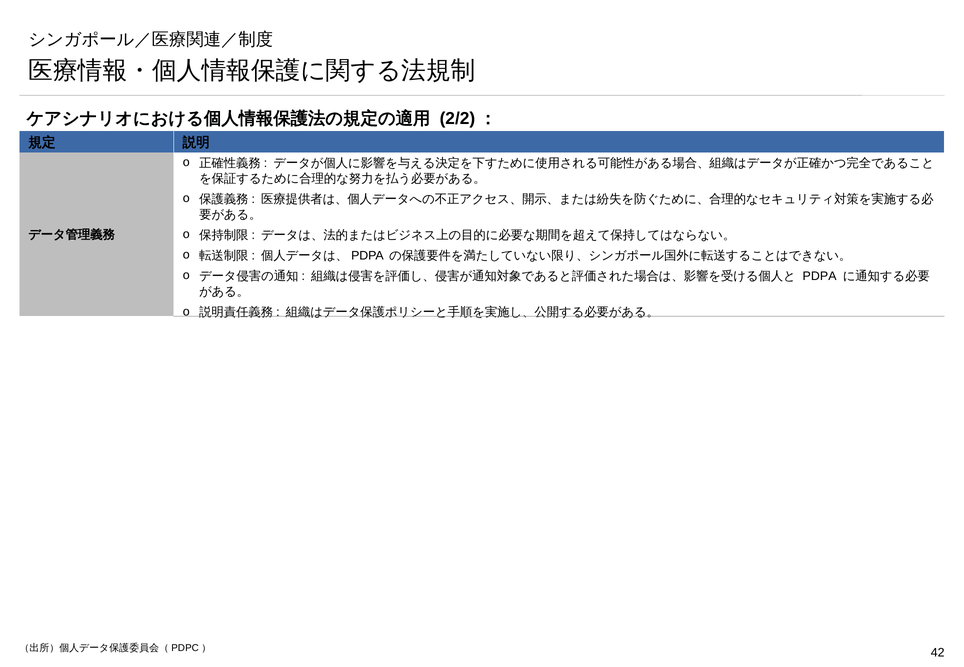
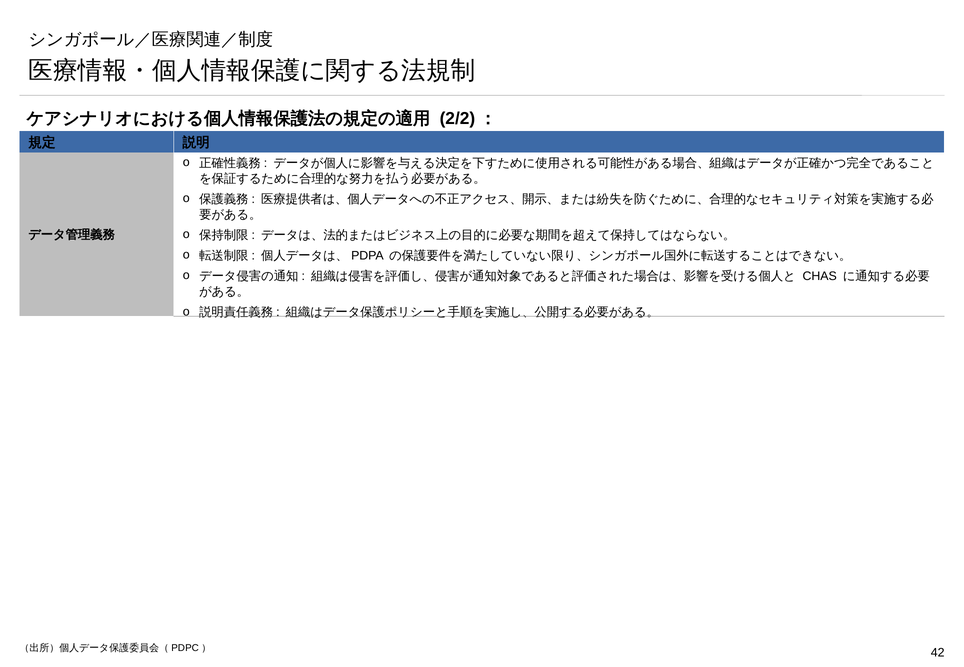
PDPA: PDPA -> CHAS (820, 276)
